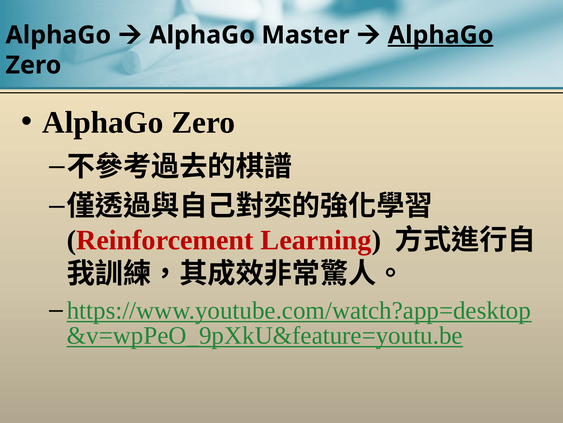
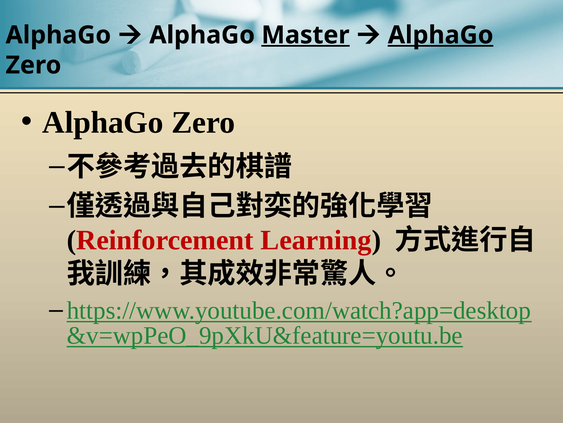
Master underline: none -> present (305, 35)
